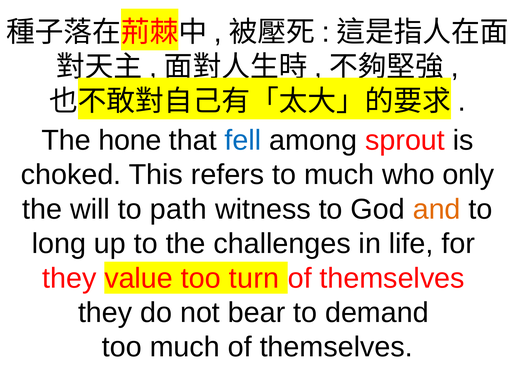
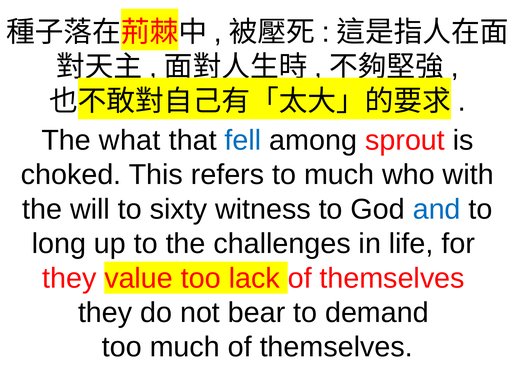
hone: hone -> what (130, 140)
only: only -> with (468, 175)
path: path -> sixty (178, 209)
and colour: orange -> blue (437, 209)
turn: turn -> lack (254, 278)
